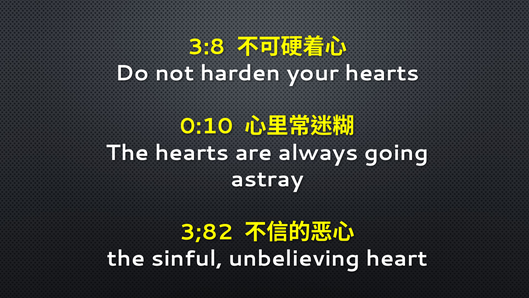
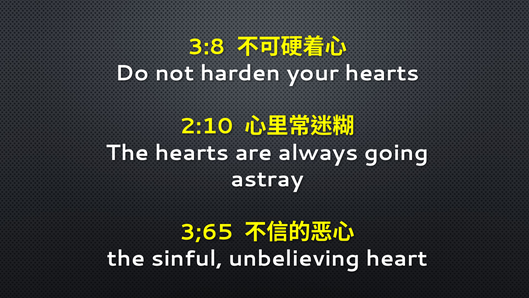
0:10: 0:10 -> 2:10 (207, 126)
3;82: 3;82 -> 3;65 (207, 232)
